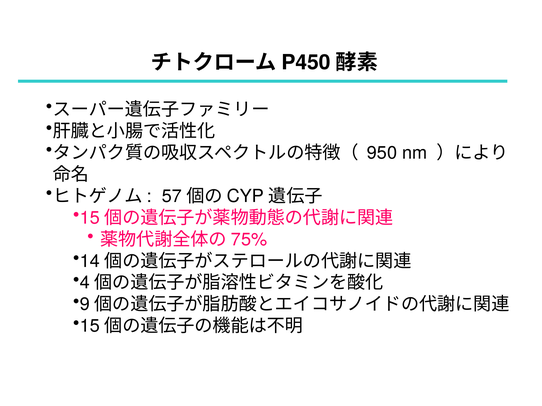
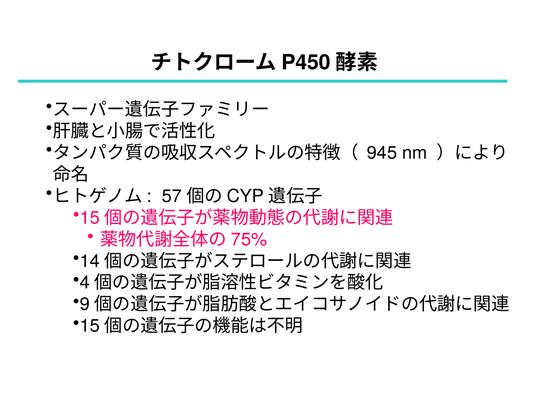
950: 950 -> 945 (382, 153)
